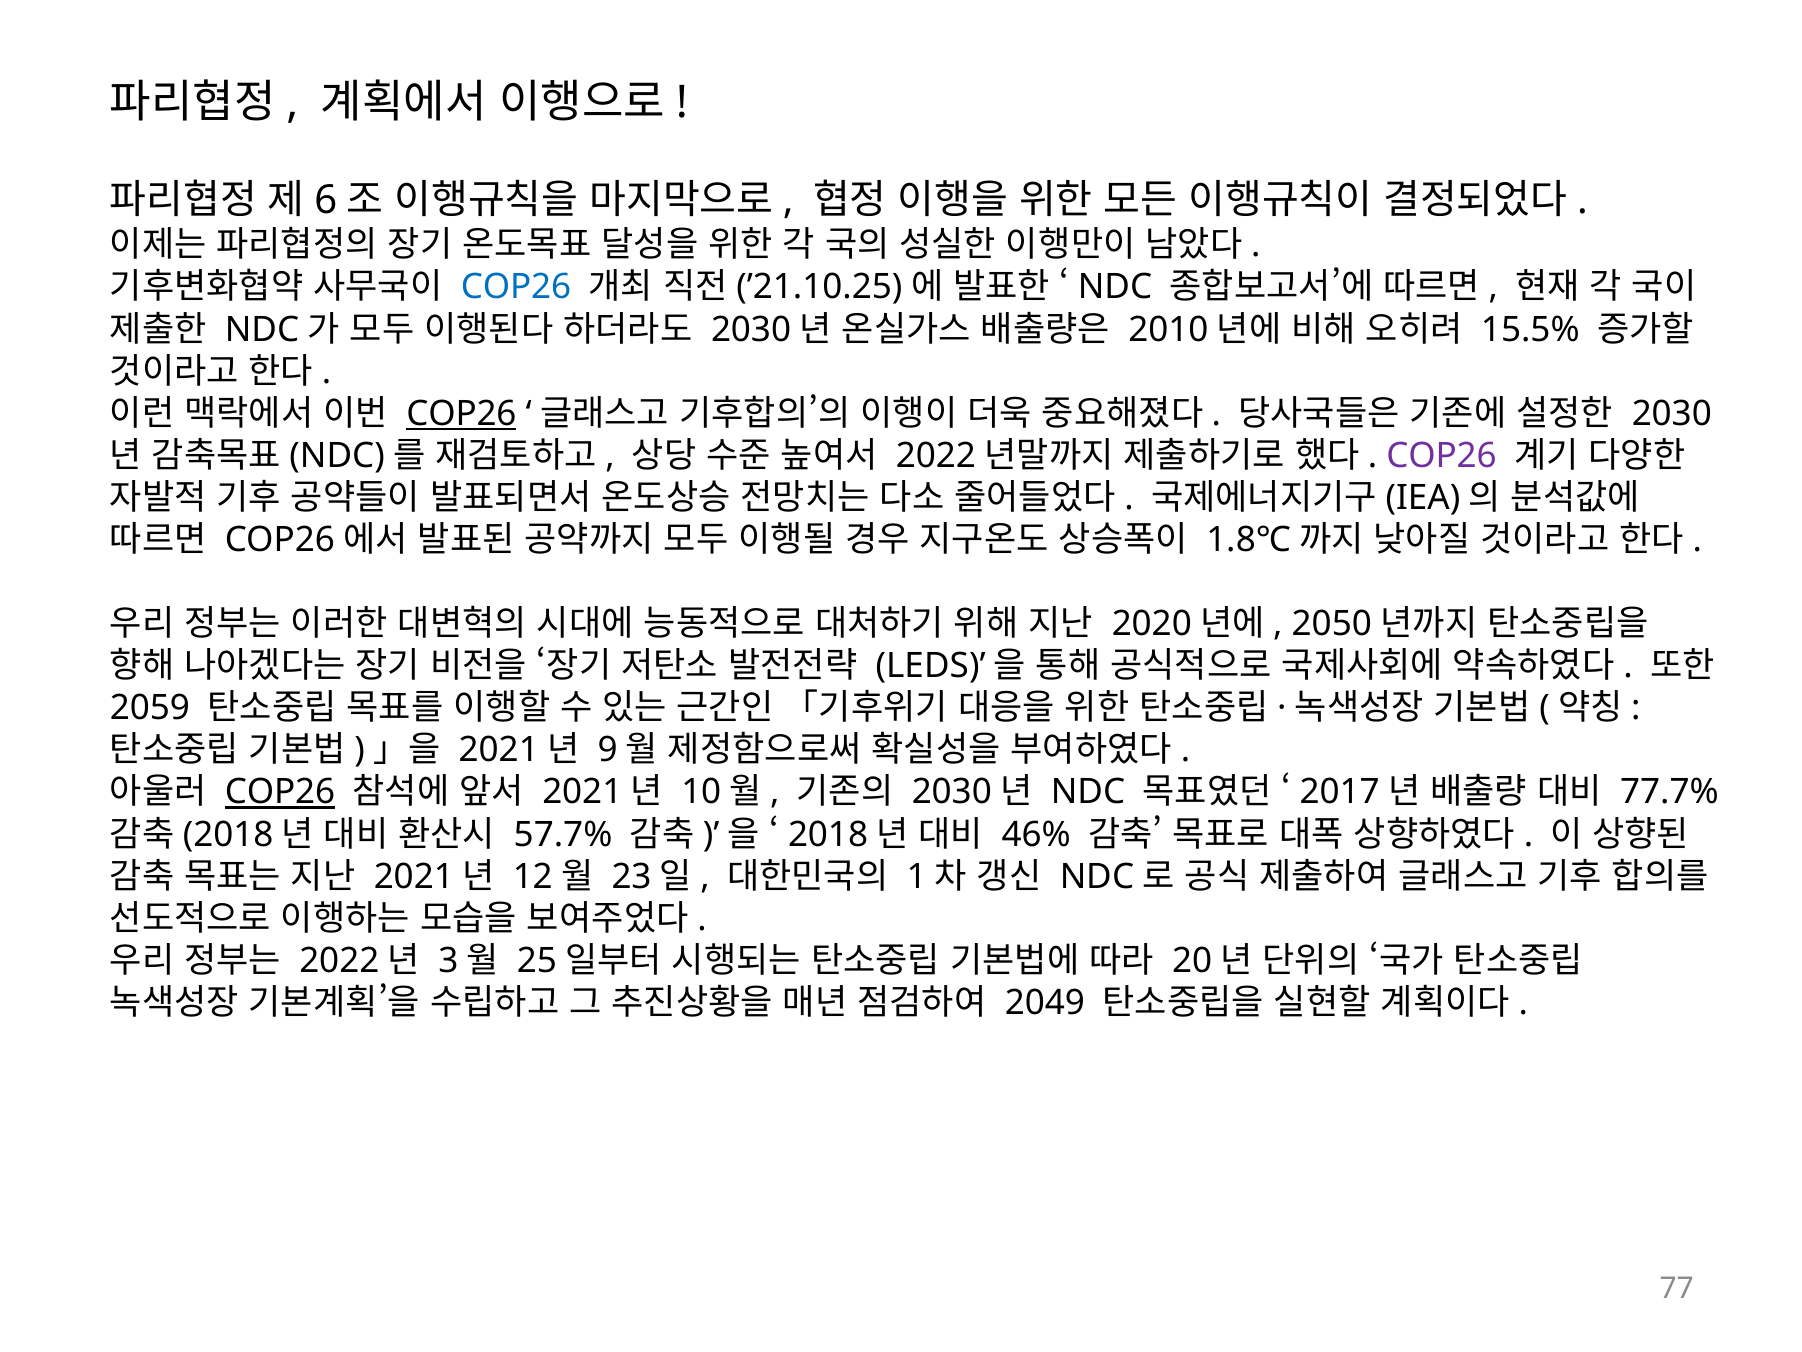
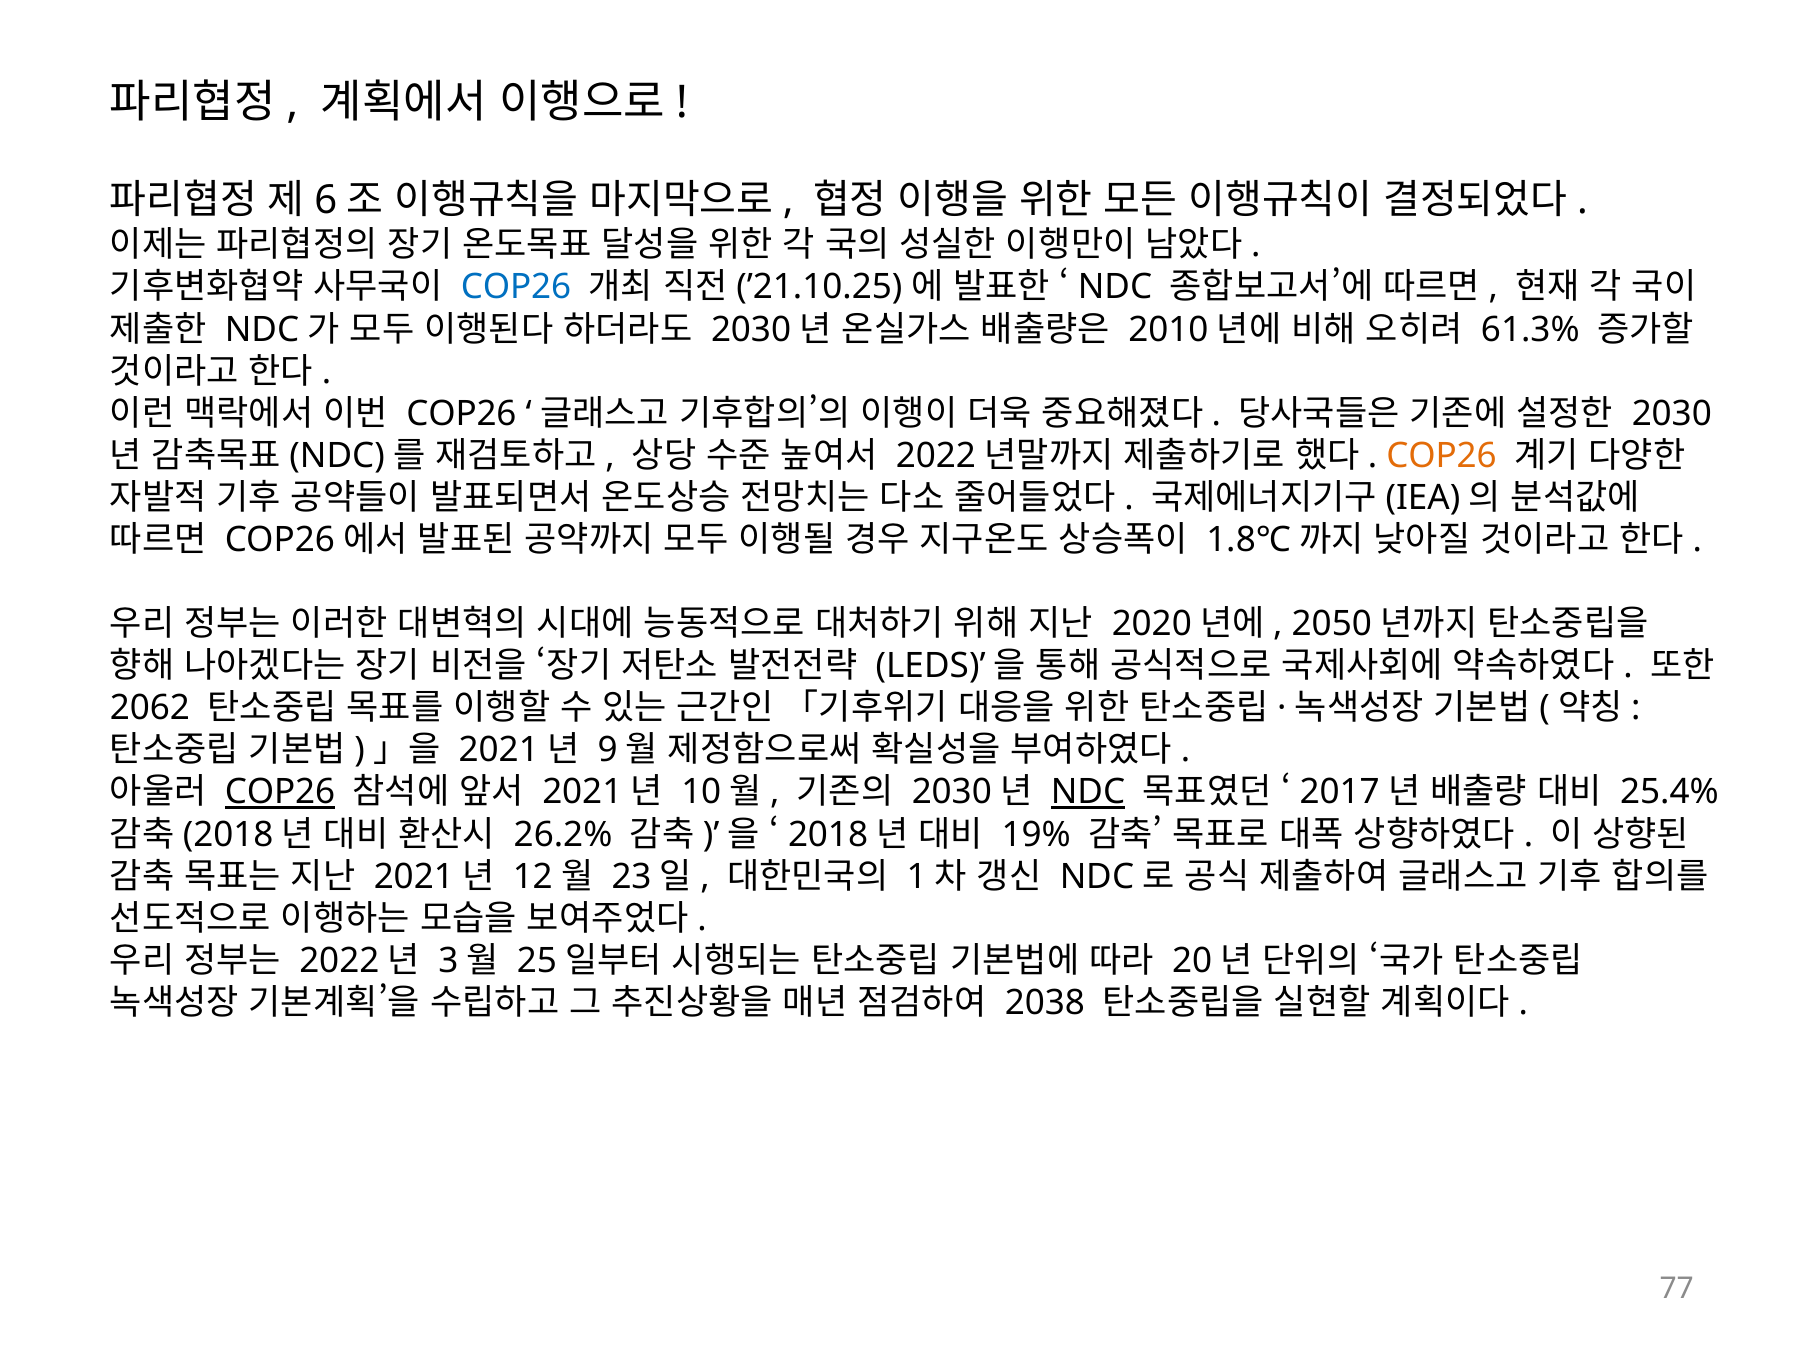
15.5%: 15.5% -> 61.3% (1530, 329)
COP26 underline: present -> none (461, 413)
COP26 colour: purple -> orange (1441, 456)
2059: 2059 -> 2062 (150, 708)
NDC underline: none -> present (1088, 792)
77.7%: 77.7% -> 25.4% (1669, 792)
57.7%: 57.7% -> 26.2% (563, 834)
46%: 46% -> 19% (1036, 834)
2049: 2049 -> 2038 (1045, 1002)
